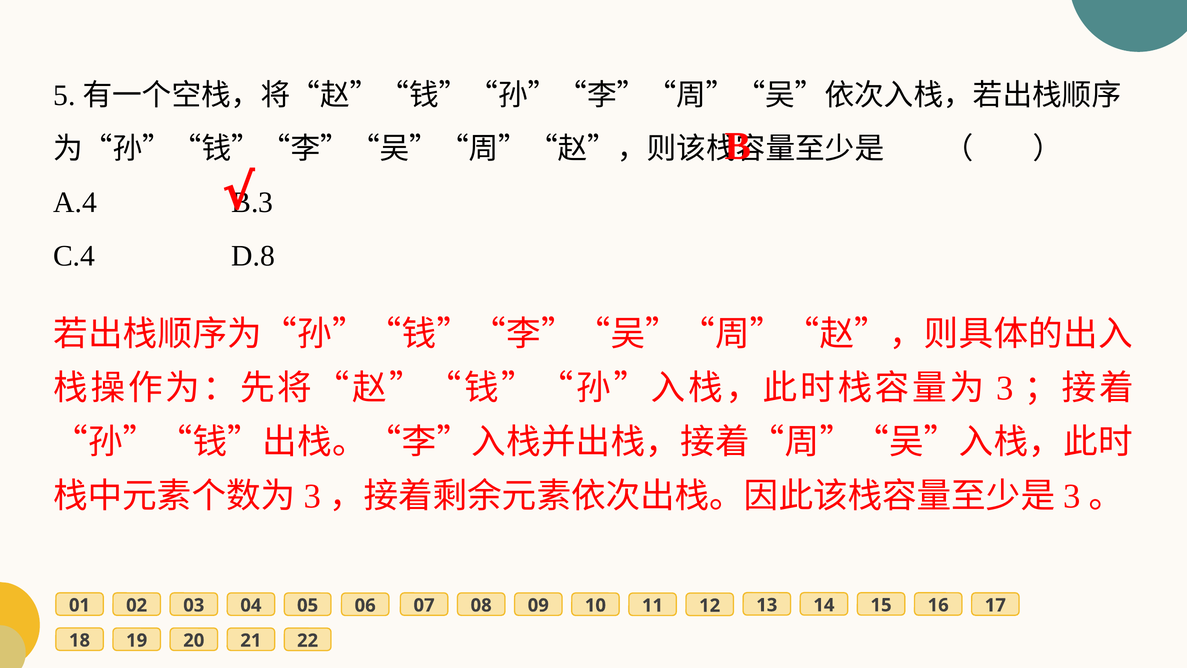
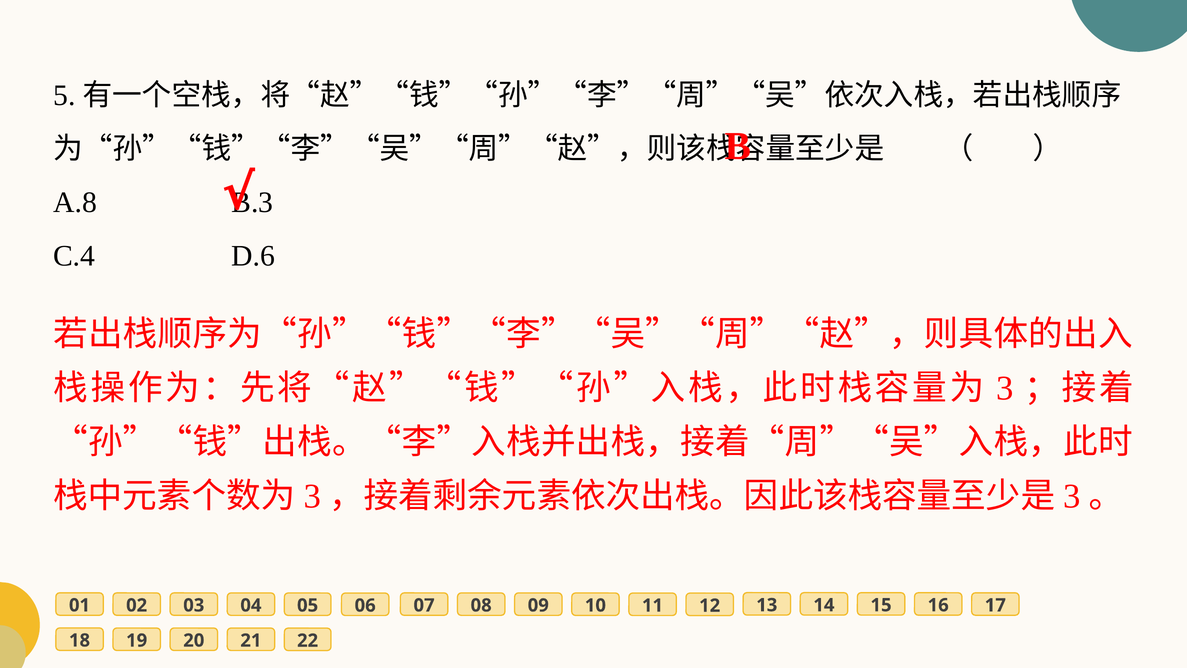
A.4: A.4 -> A.8 (75, 202)
D.8: D.8 -> D.6 (253, 256)
